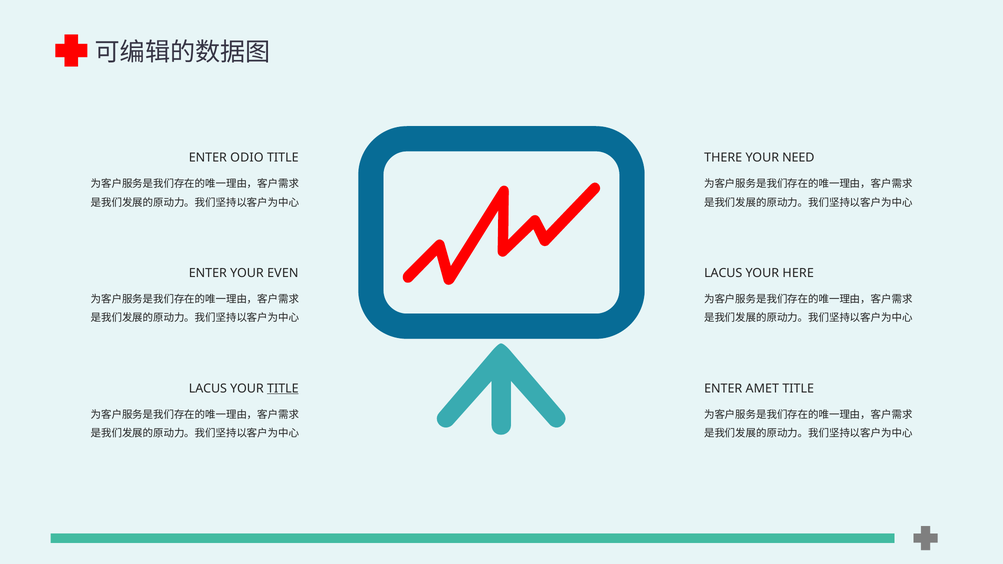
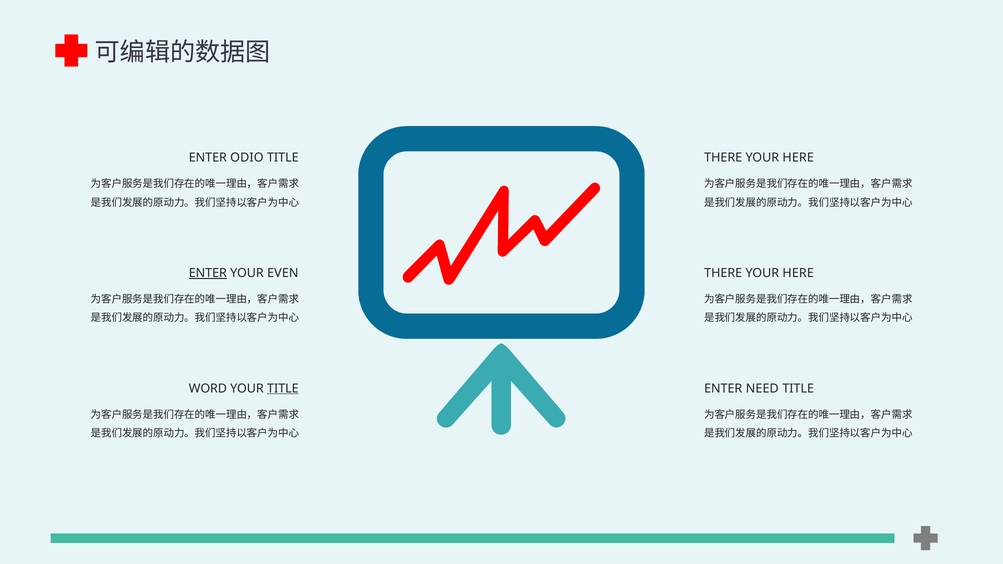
NEED: NEED -> HERE (798, 158)
ENTER underline: none -> present (208, 273)
LACUS: LACUS -> THERE (723, 273)
LACUS: LACUS -> WORD (208, 389)
AMET: AMET -> NEED (762, 389)
